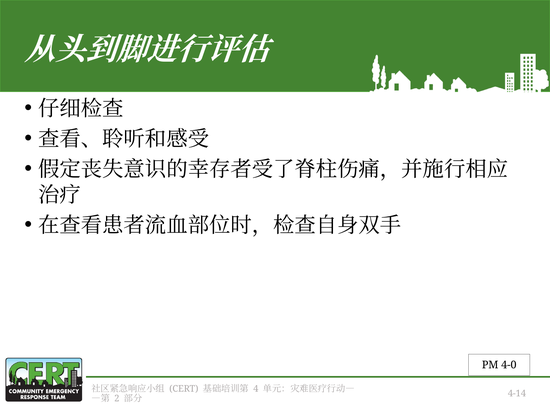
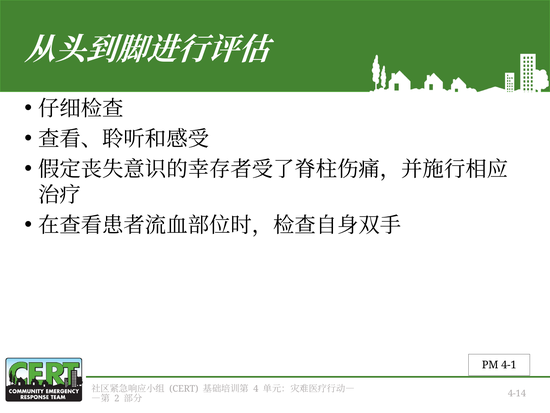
4-0: 4-0 -> 4-1 (509, 364)
